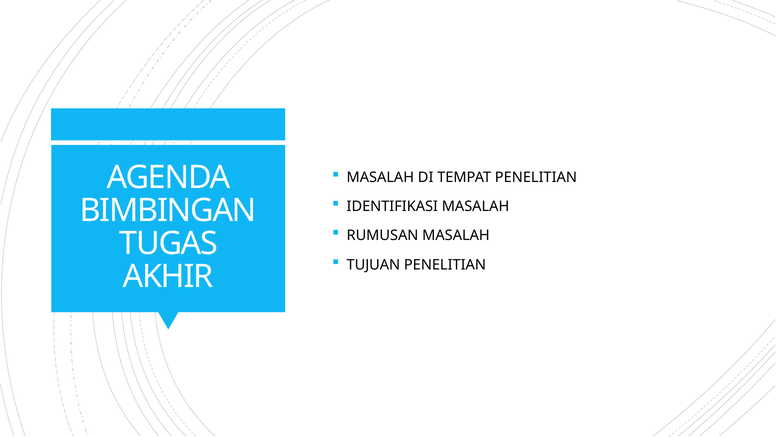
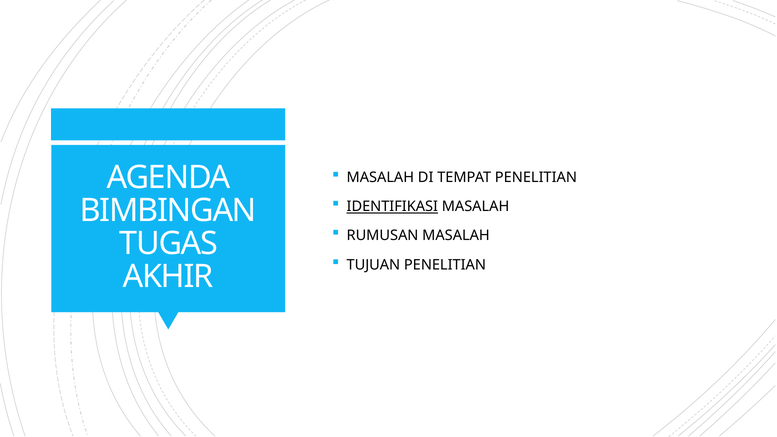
IDENTIFIKASI underline: none -> present (392, 207)
